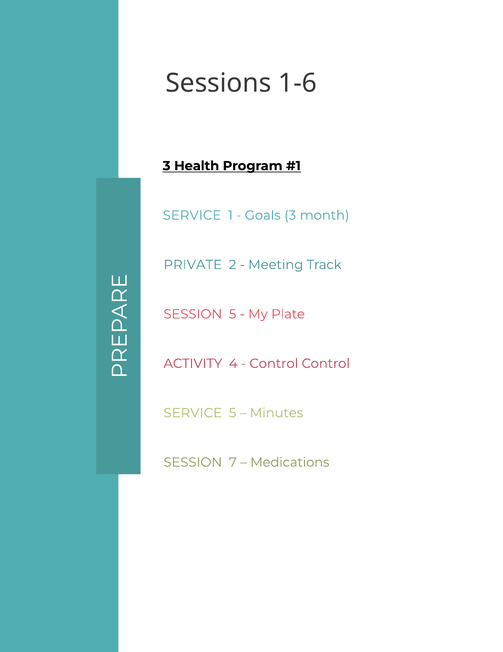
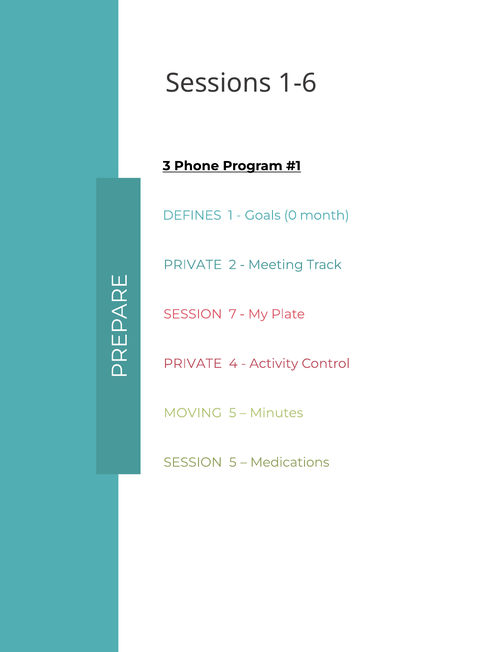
Health: Health -> Phone (197, 166)
SERVICE: SERVICE -> DEFINES (192, 215)
Goals 3: 3 -> 0 (290, 215)
SESSION 5: 5 -> 7 (233, 314)
ACTIVITY: ACTIVITY -> PRIVATE (193, 363)
Control: Control -> Activity (274, 363)
SERVICE: SERVICE -> MOVING (193, 412)
SESSION 7: 7 -> 5 (233, 462)
